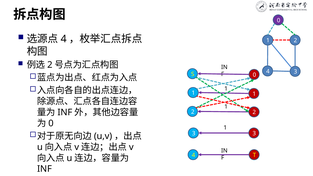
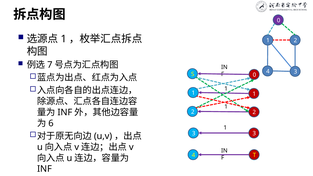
4: 4 -> 1 (64, 39)
2: 2 -> 7 (50, 65)
0: 0 -> 6 (51, 123)
